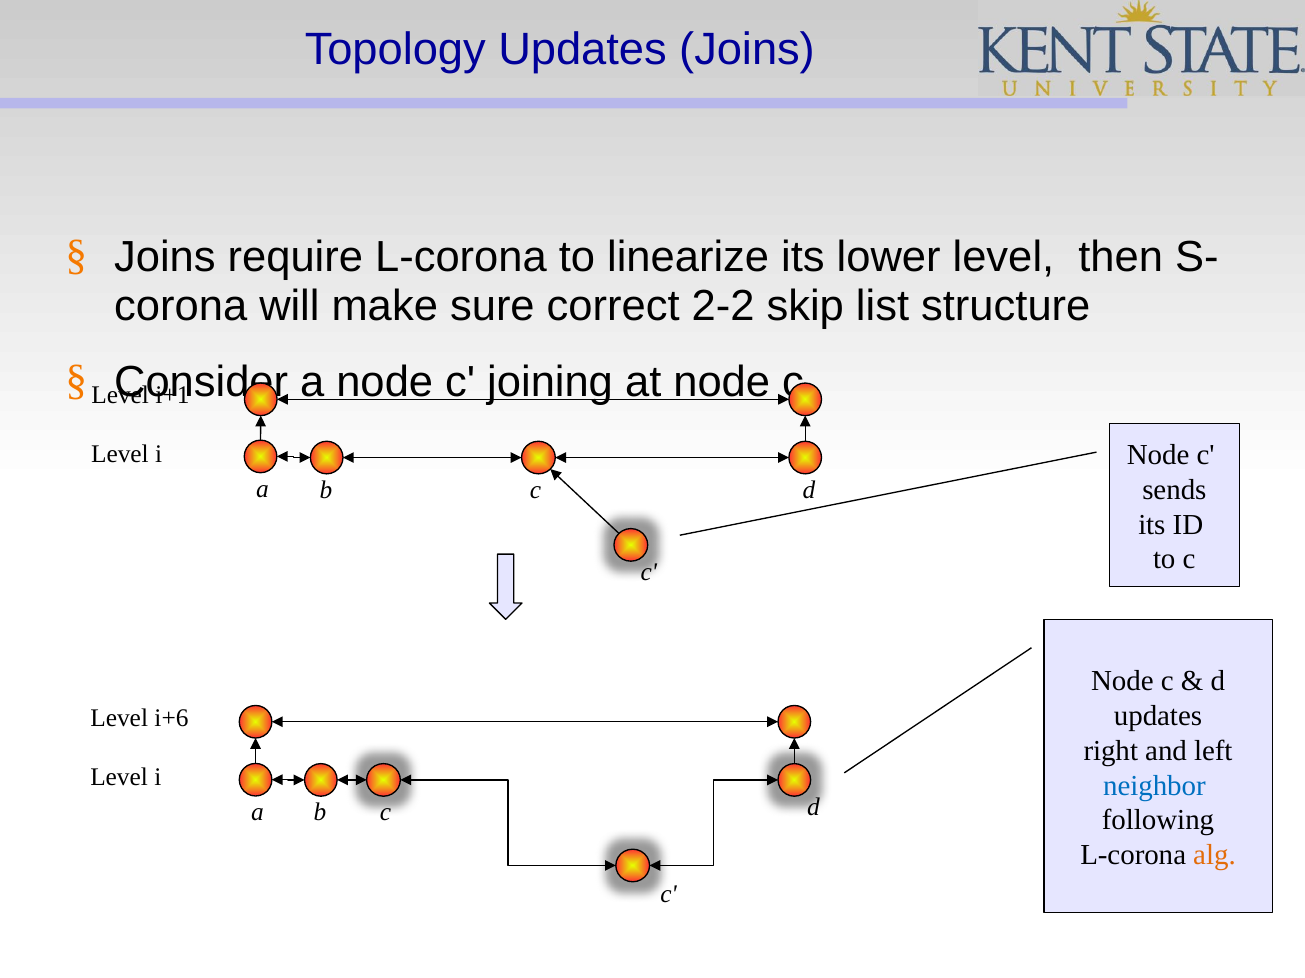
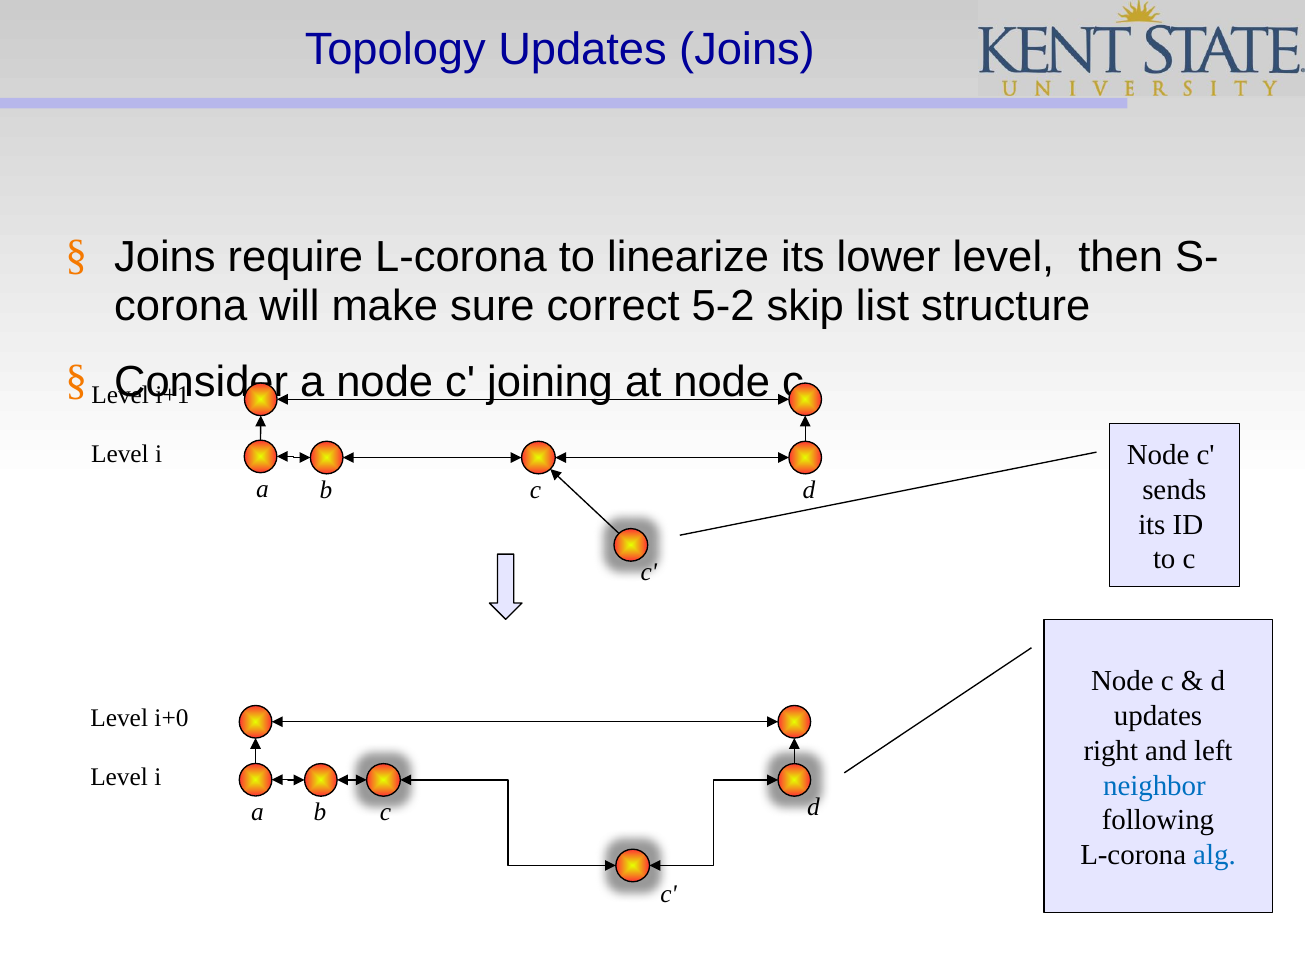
2-2: 2-2 -> 5-2 (723, 307)
i+6: i+6 -> i+0 (172, 719)
alg colour: orange -> blue (1215, 856)
